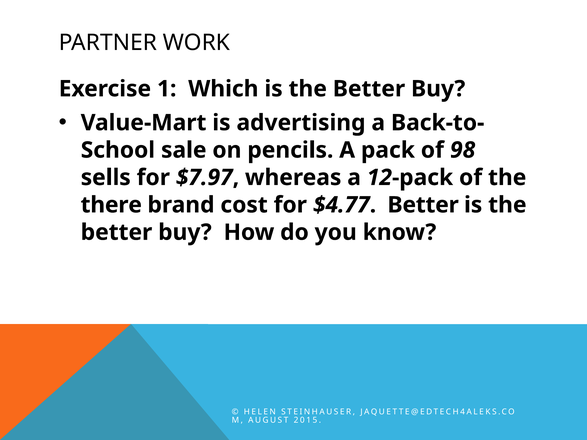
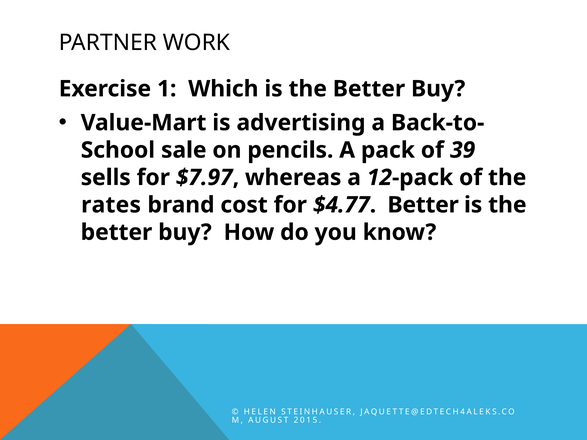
98: 98 -> 39 (463, 150)
there: there -> rates (111, 205)
